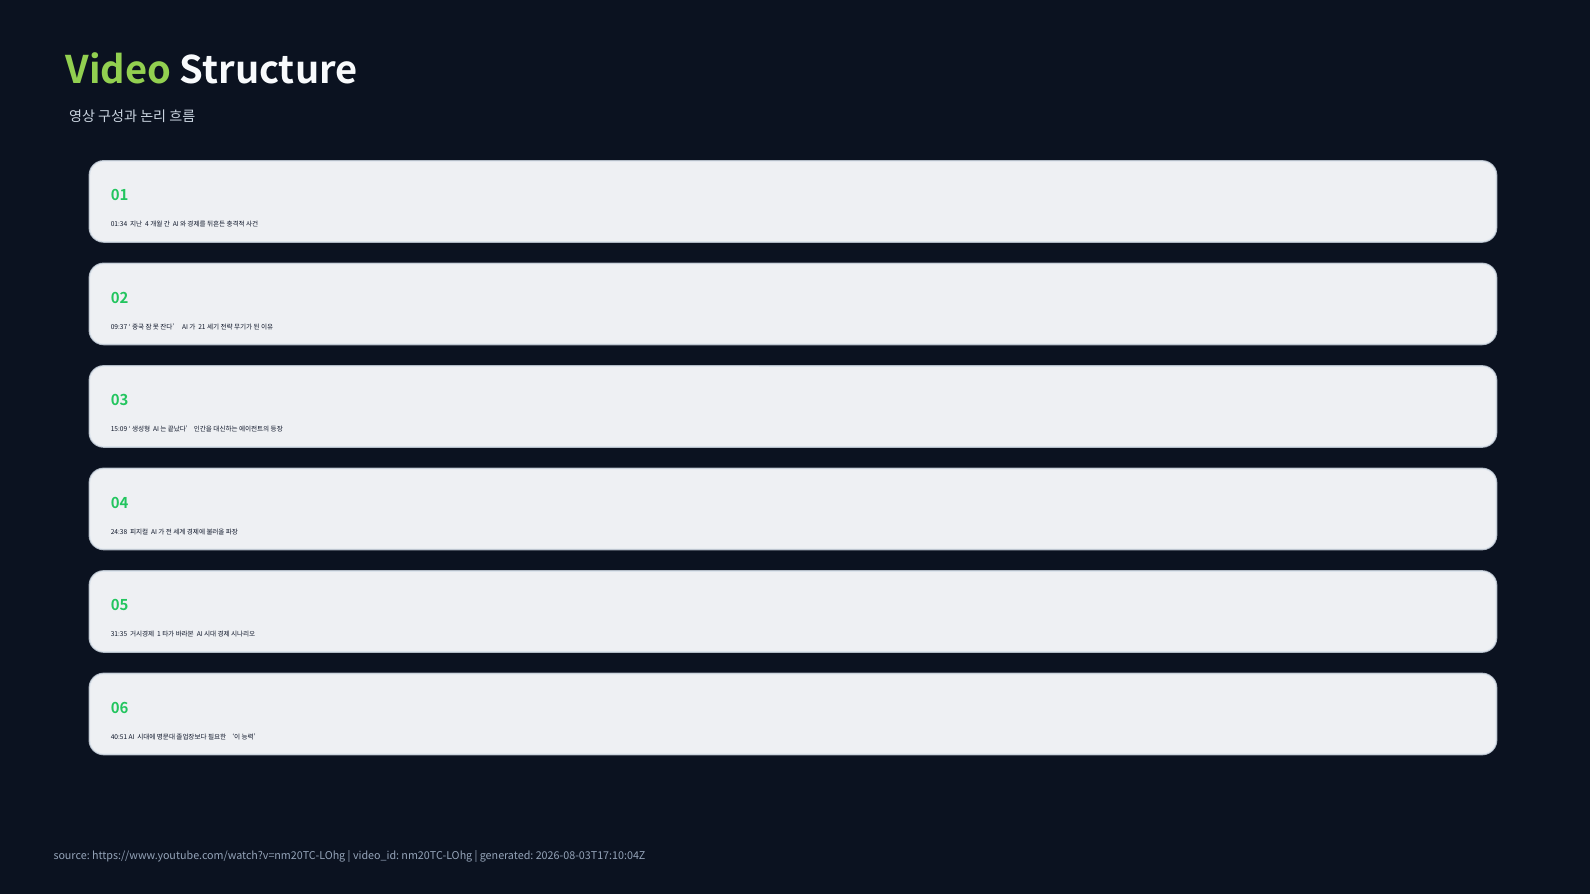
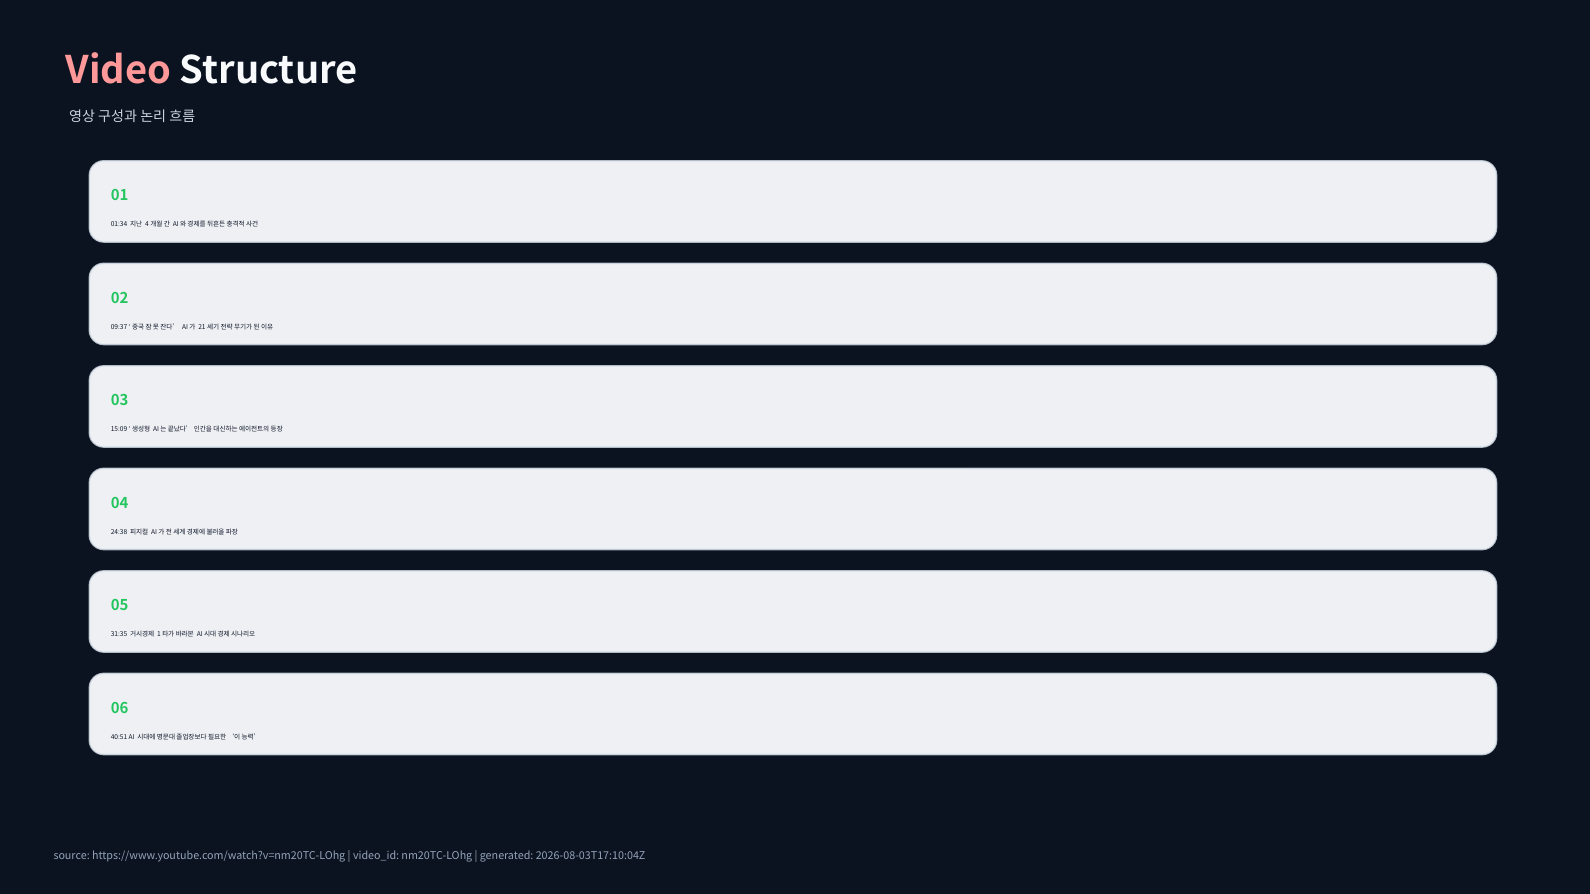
Video colour: light green -> pink (118, 71)
